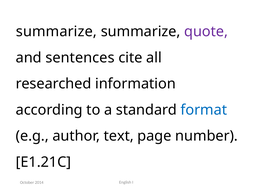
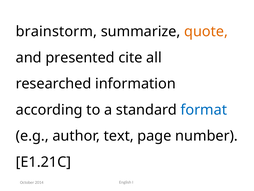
summarize: summarize -> brainstorm (56, 31)
quote colour: purple -> orange (206, 31)
sentences: sentences -> presented (80, 58)
